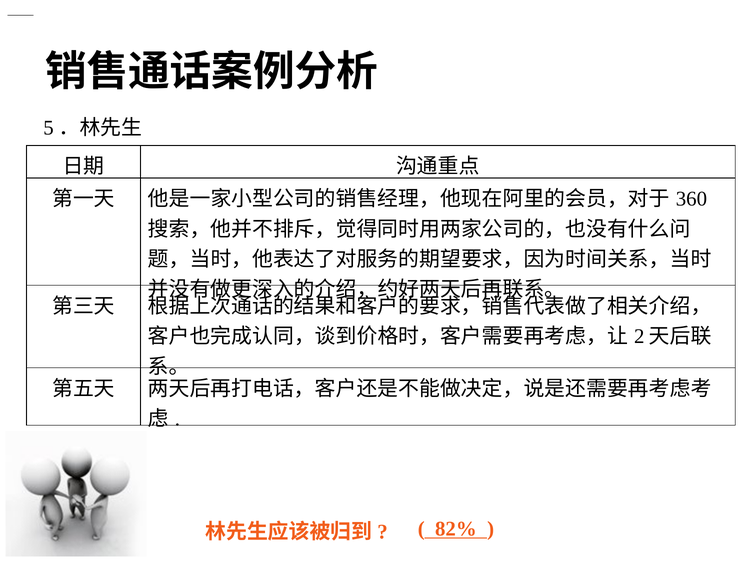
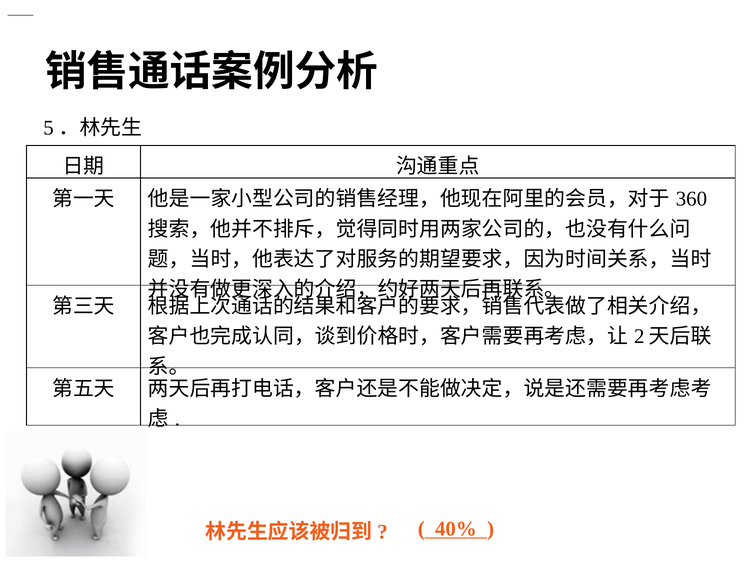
82%: 82% -> 40% (456, 529)
